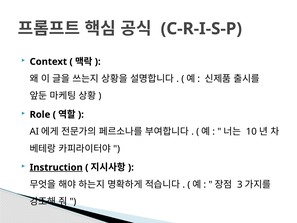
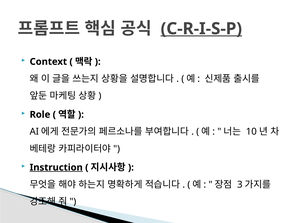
C-R-I-S-P underline: none -> present (201, 29)
